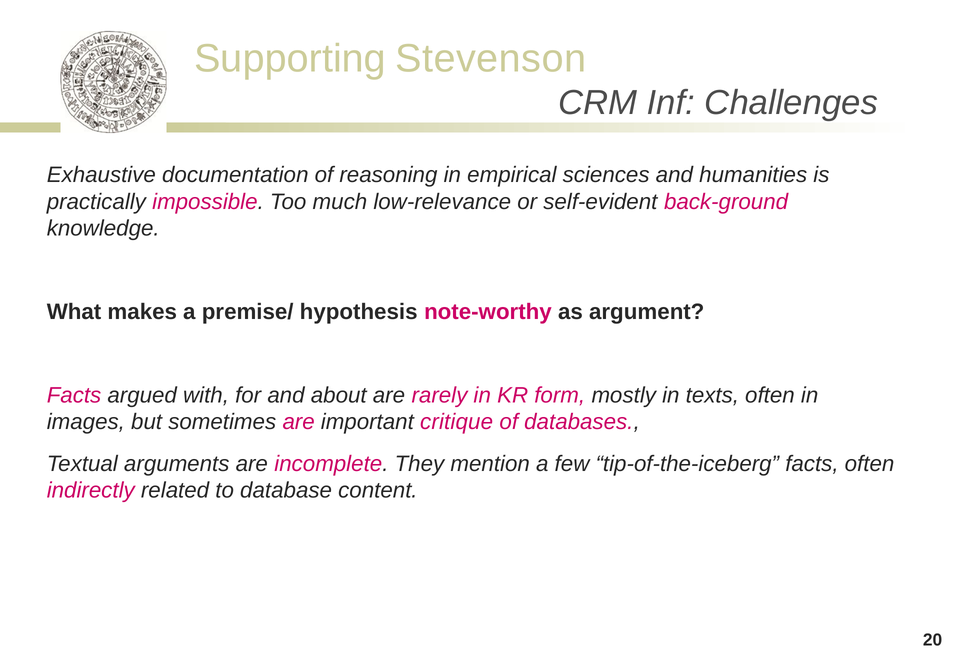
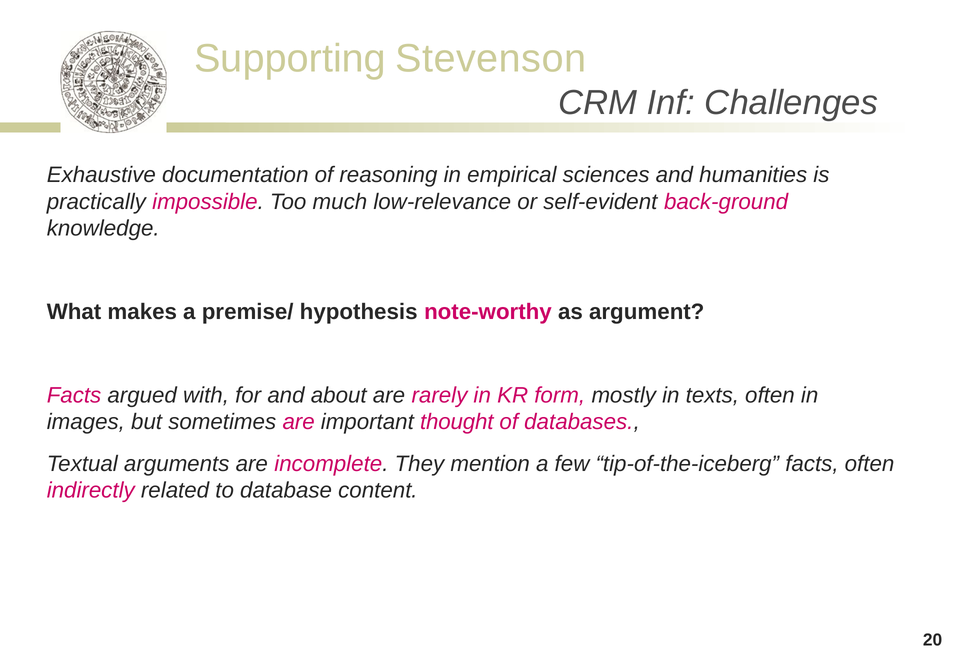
critique: critique -> thought (457, 422)
